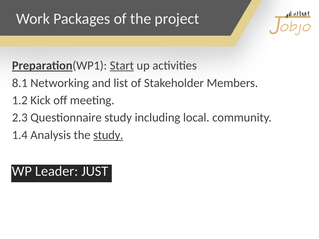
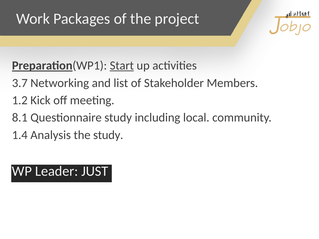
8.1: 8.1 -> 3.7 (20, 83)
2.3: 2.3 -> 8.1 (20, 118)
study underline: present -> none (108, 135)
